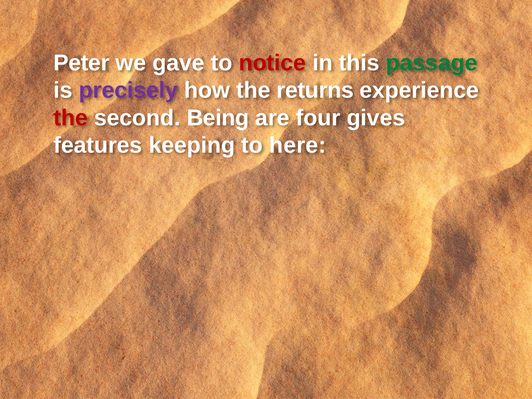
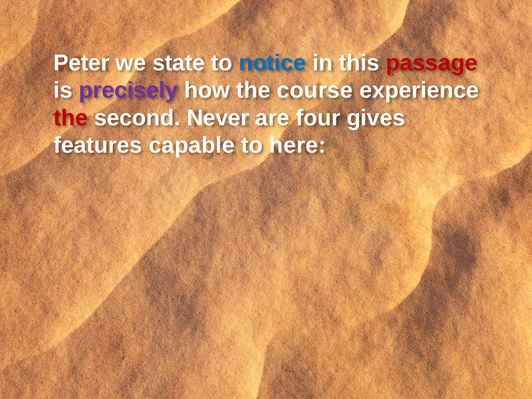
gave: gave -> state (179, 63)
notice colour: red -> blue (272, 63)
passage colour: green -> red (432, 63)
returns: returns -> course (315, 90)
Being: Being -> Never (218, 118)
keeping: keeping -> capable (192, 145)
